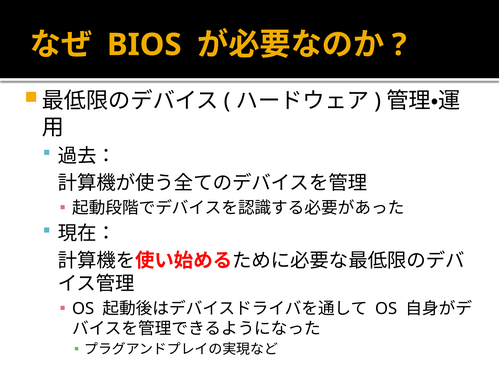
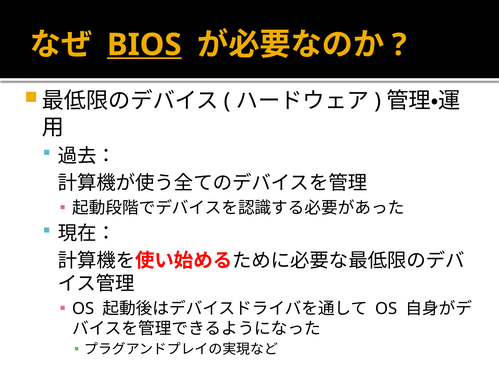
BIOS underline: none -> present (144, 45)
